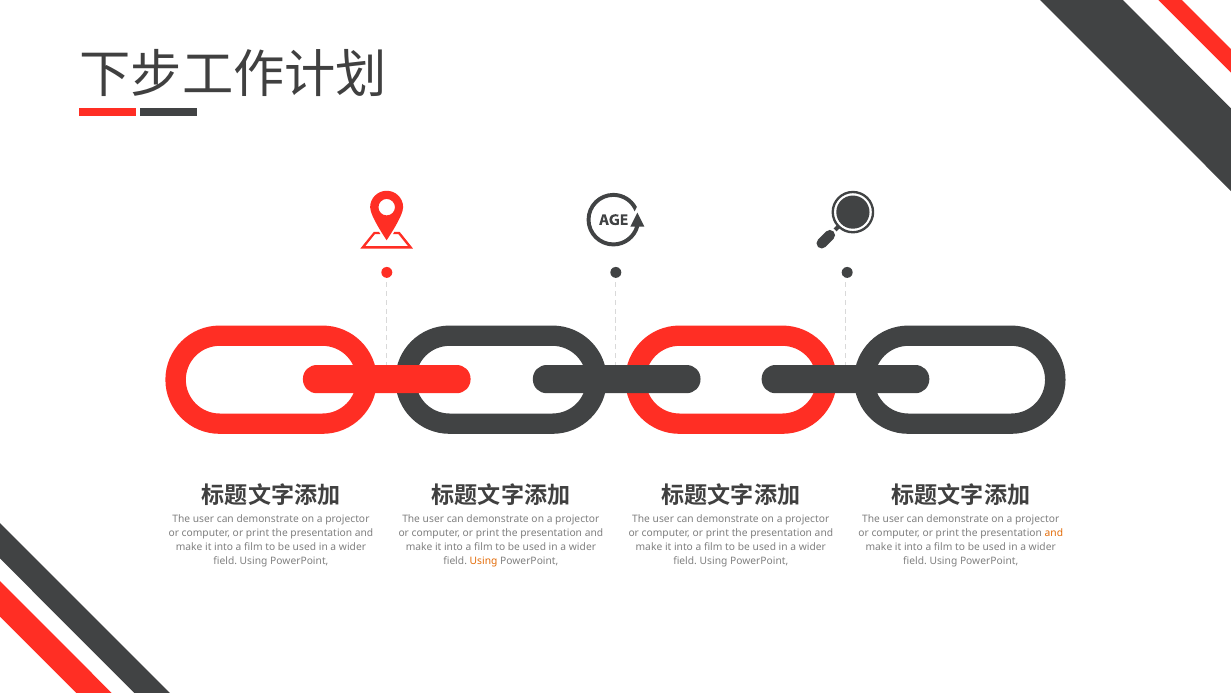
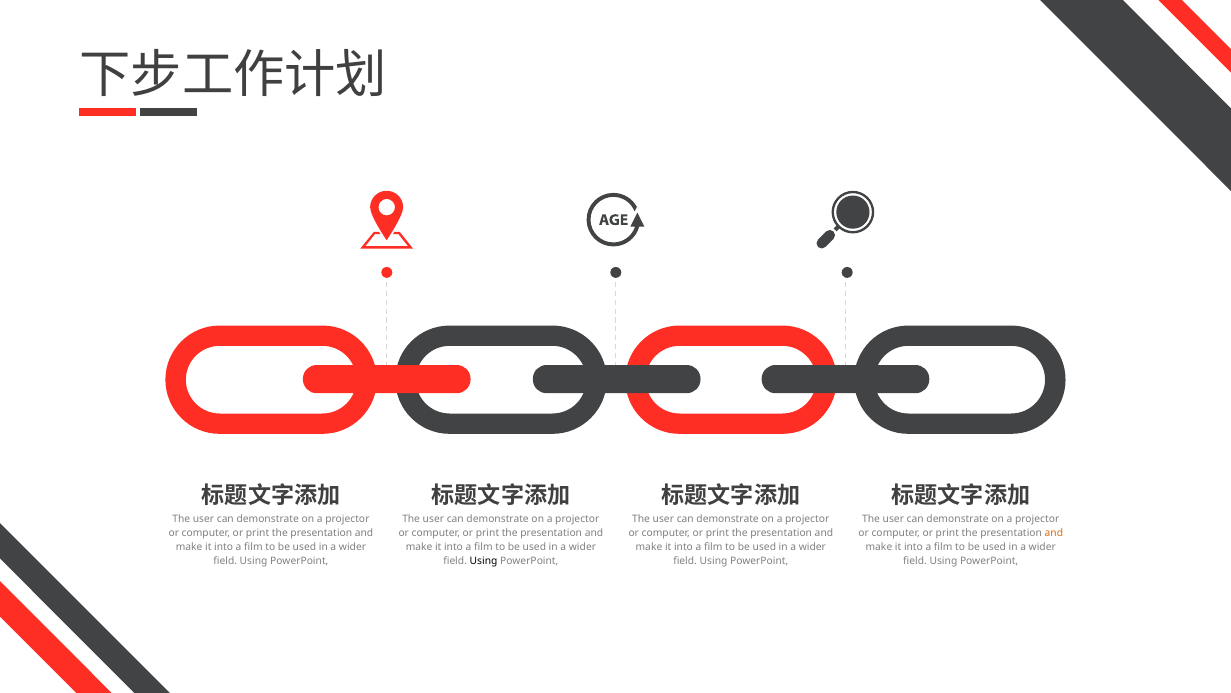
Using colour: orange -> black (484, 560)
